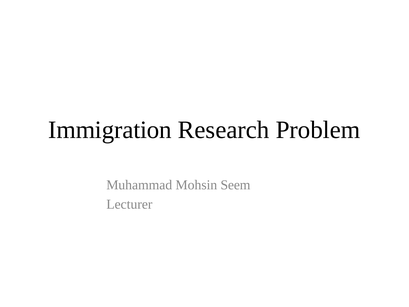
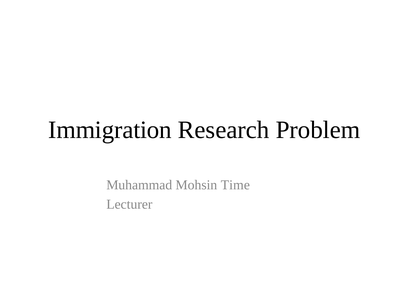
Seem: Seem -> Time (235, 185)
